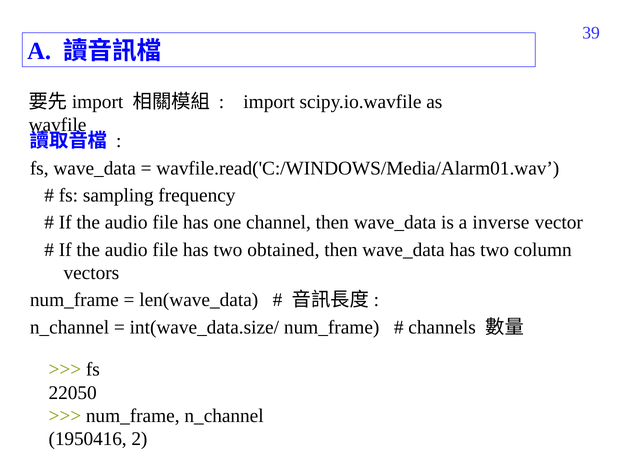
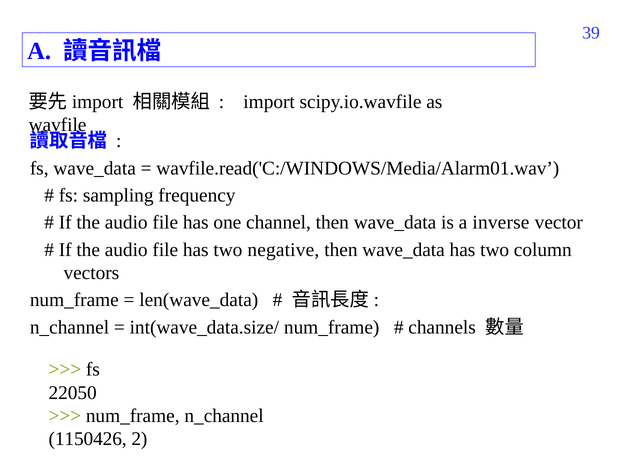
obtained: obtained -> negative (283, 250)
1950416: 1950416 -> 1150426 (88, 439)
